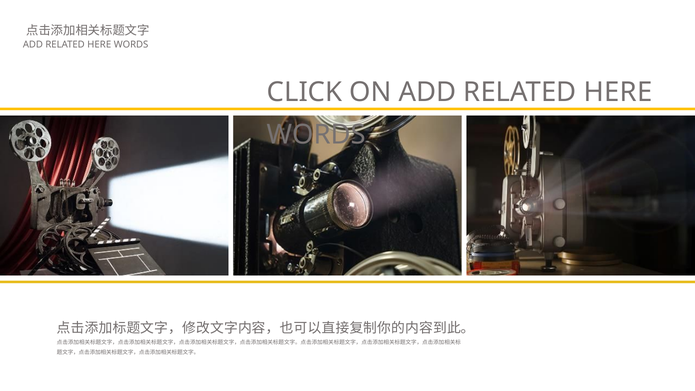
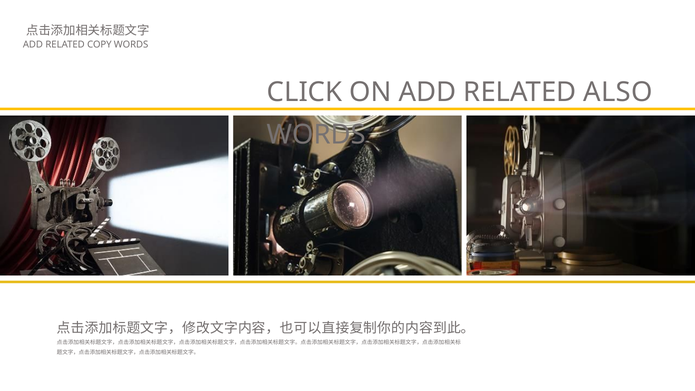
HERE: HERE -> COPY (99, 44)
ON ADD RELATED HERE: HERE -> ALSO (618, 92)
